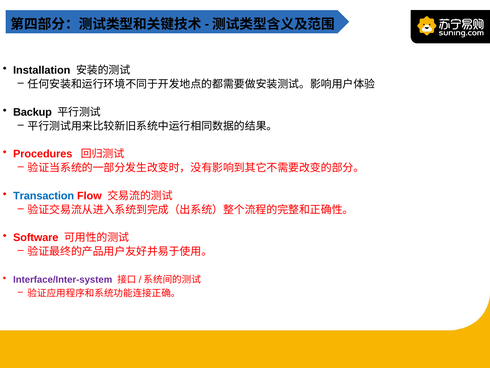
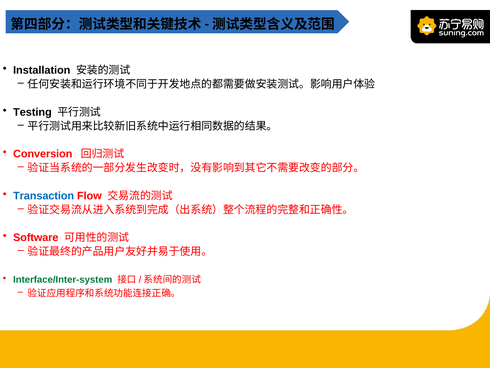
Backup: Backup -> Testing (32, 112)
Procedures: Procedures -> Conversion (43, 154)
Interface/Inter-system colour: purple -> green (63, 279)
